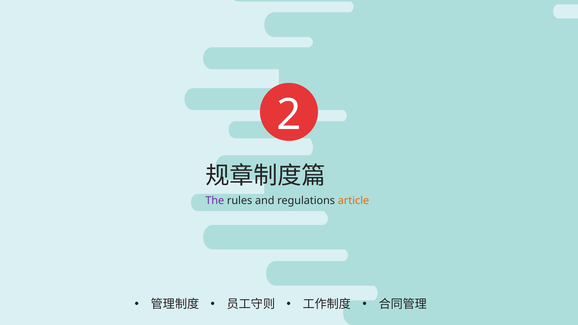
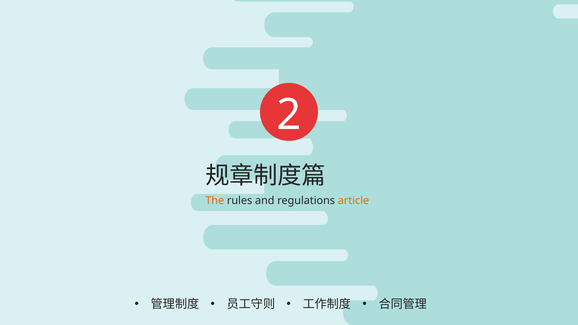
The colour: purple -> orange (215, 201)
